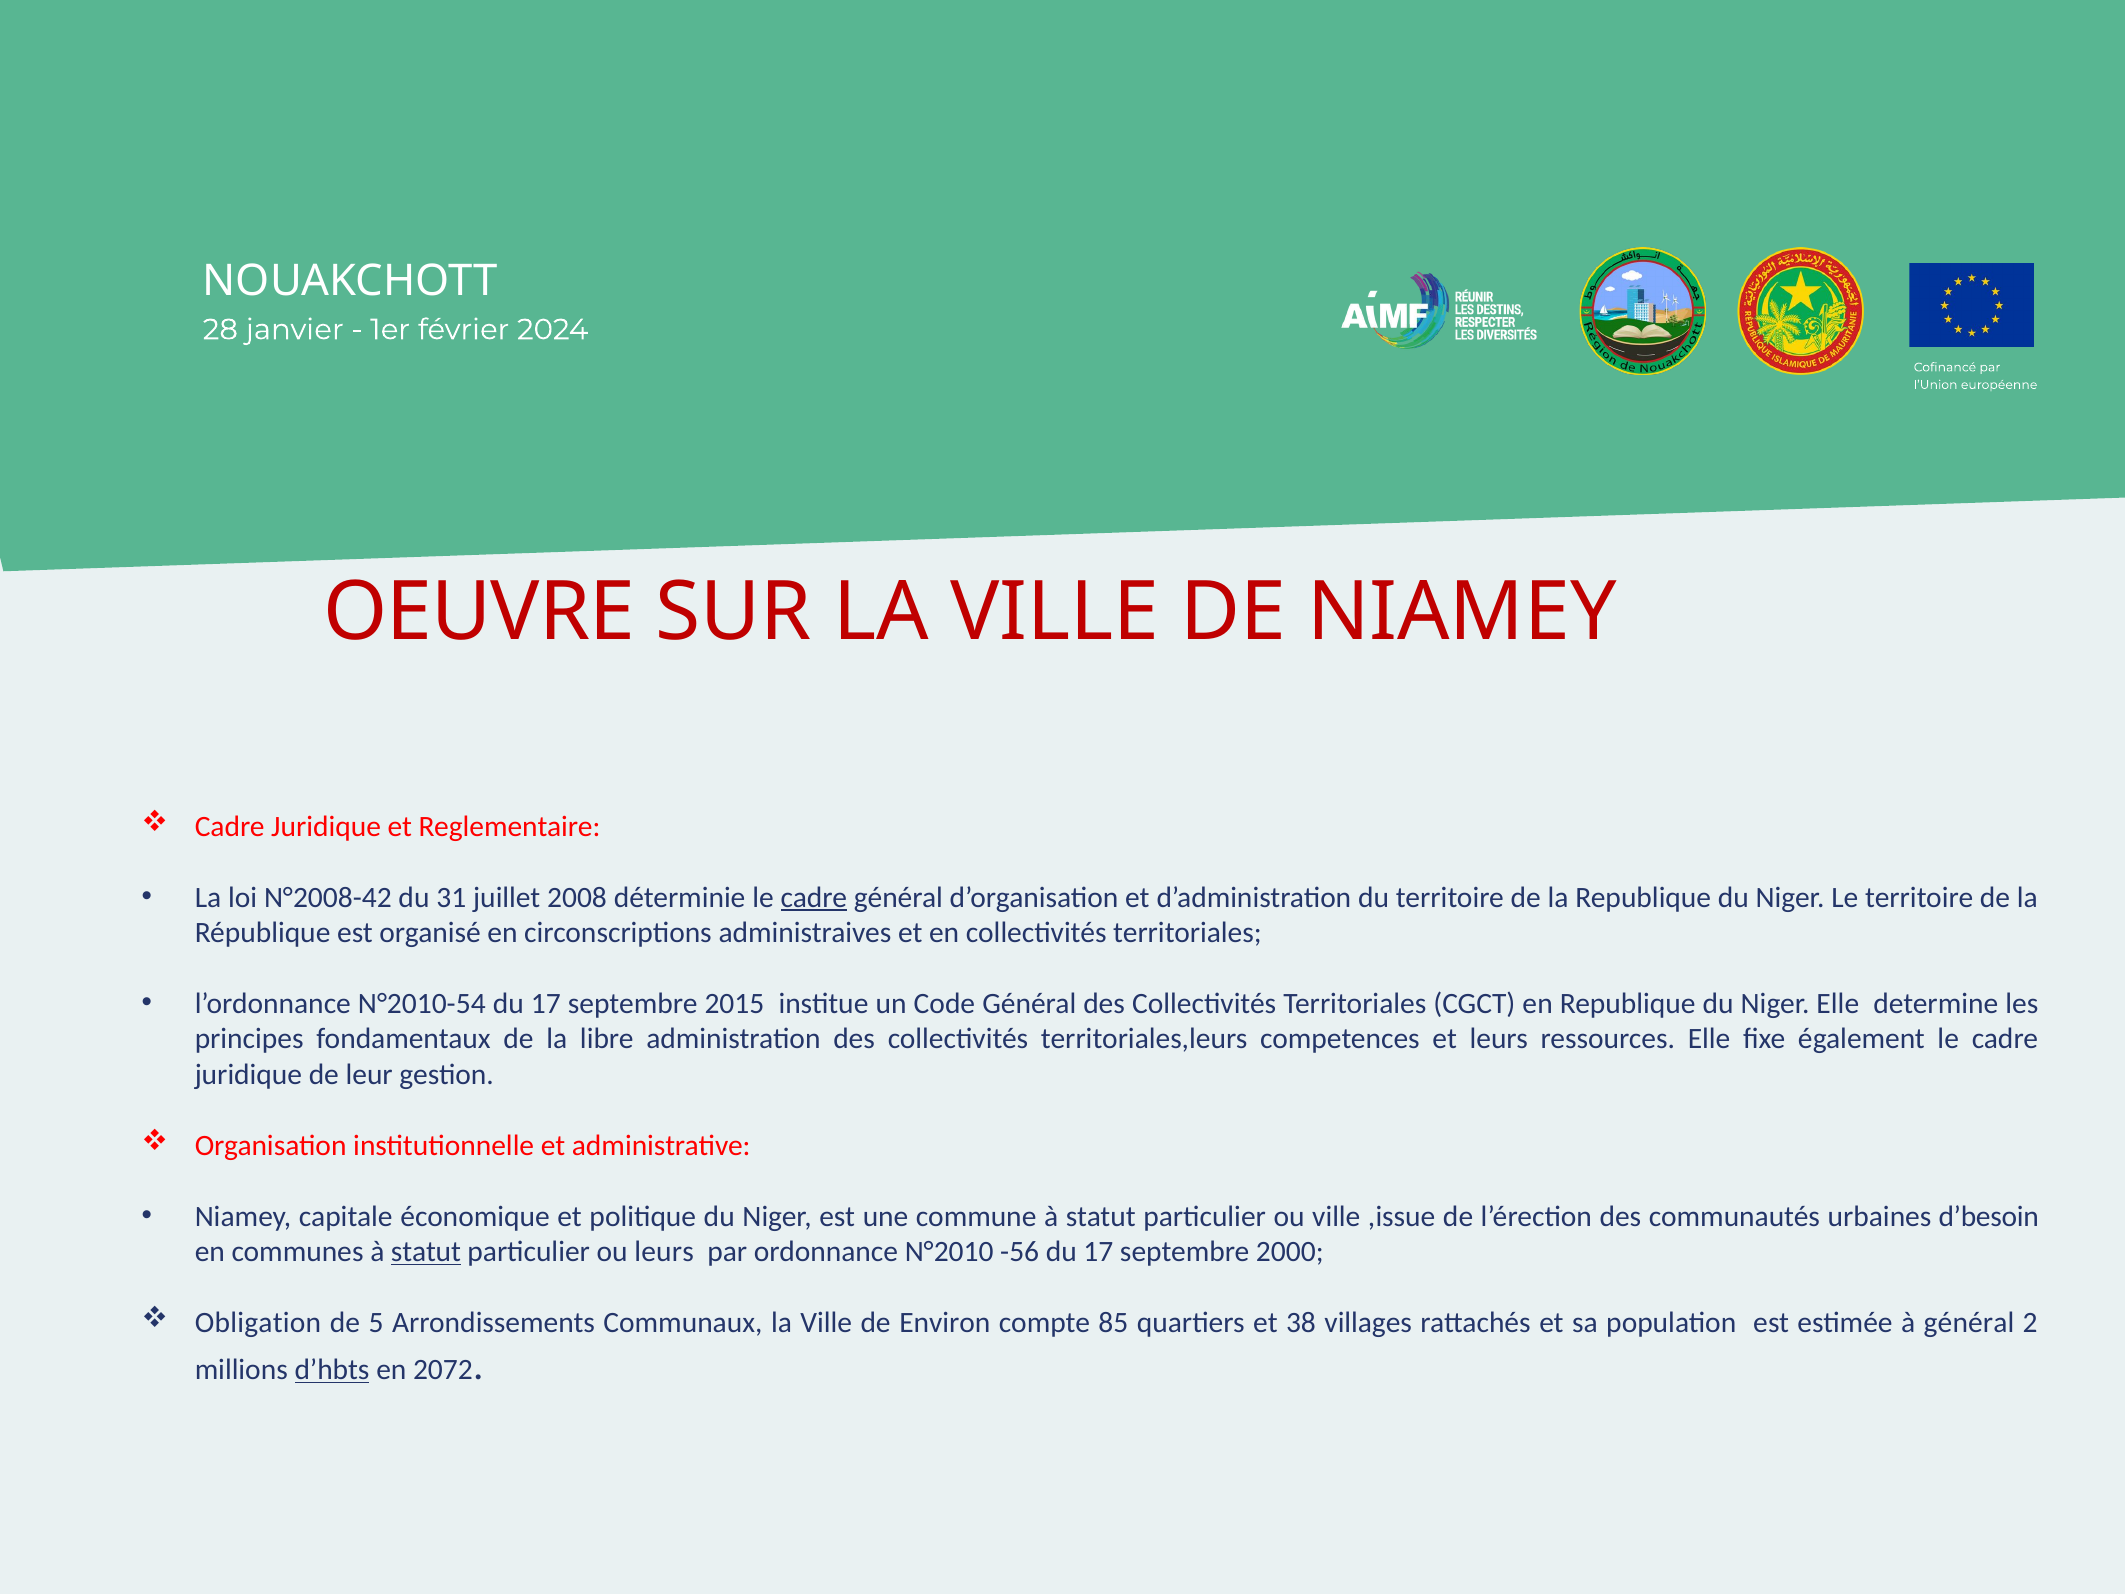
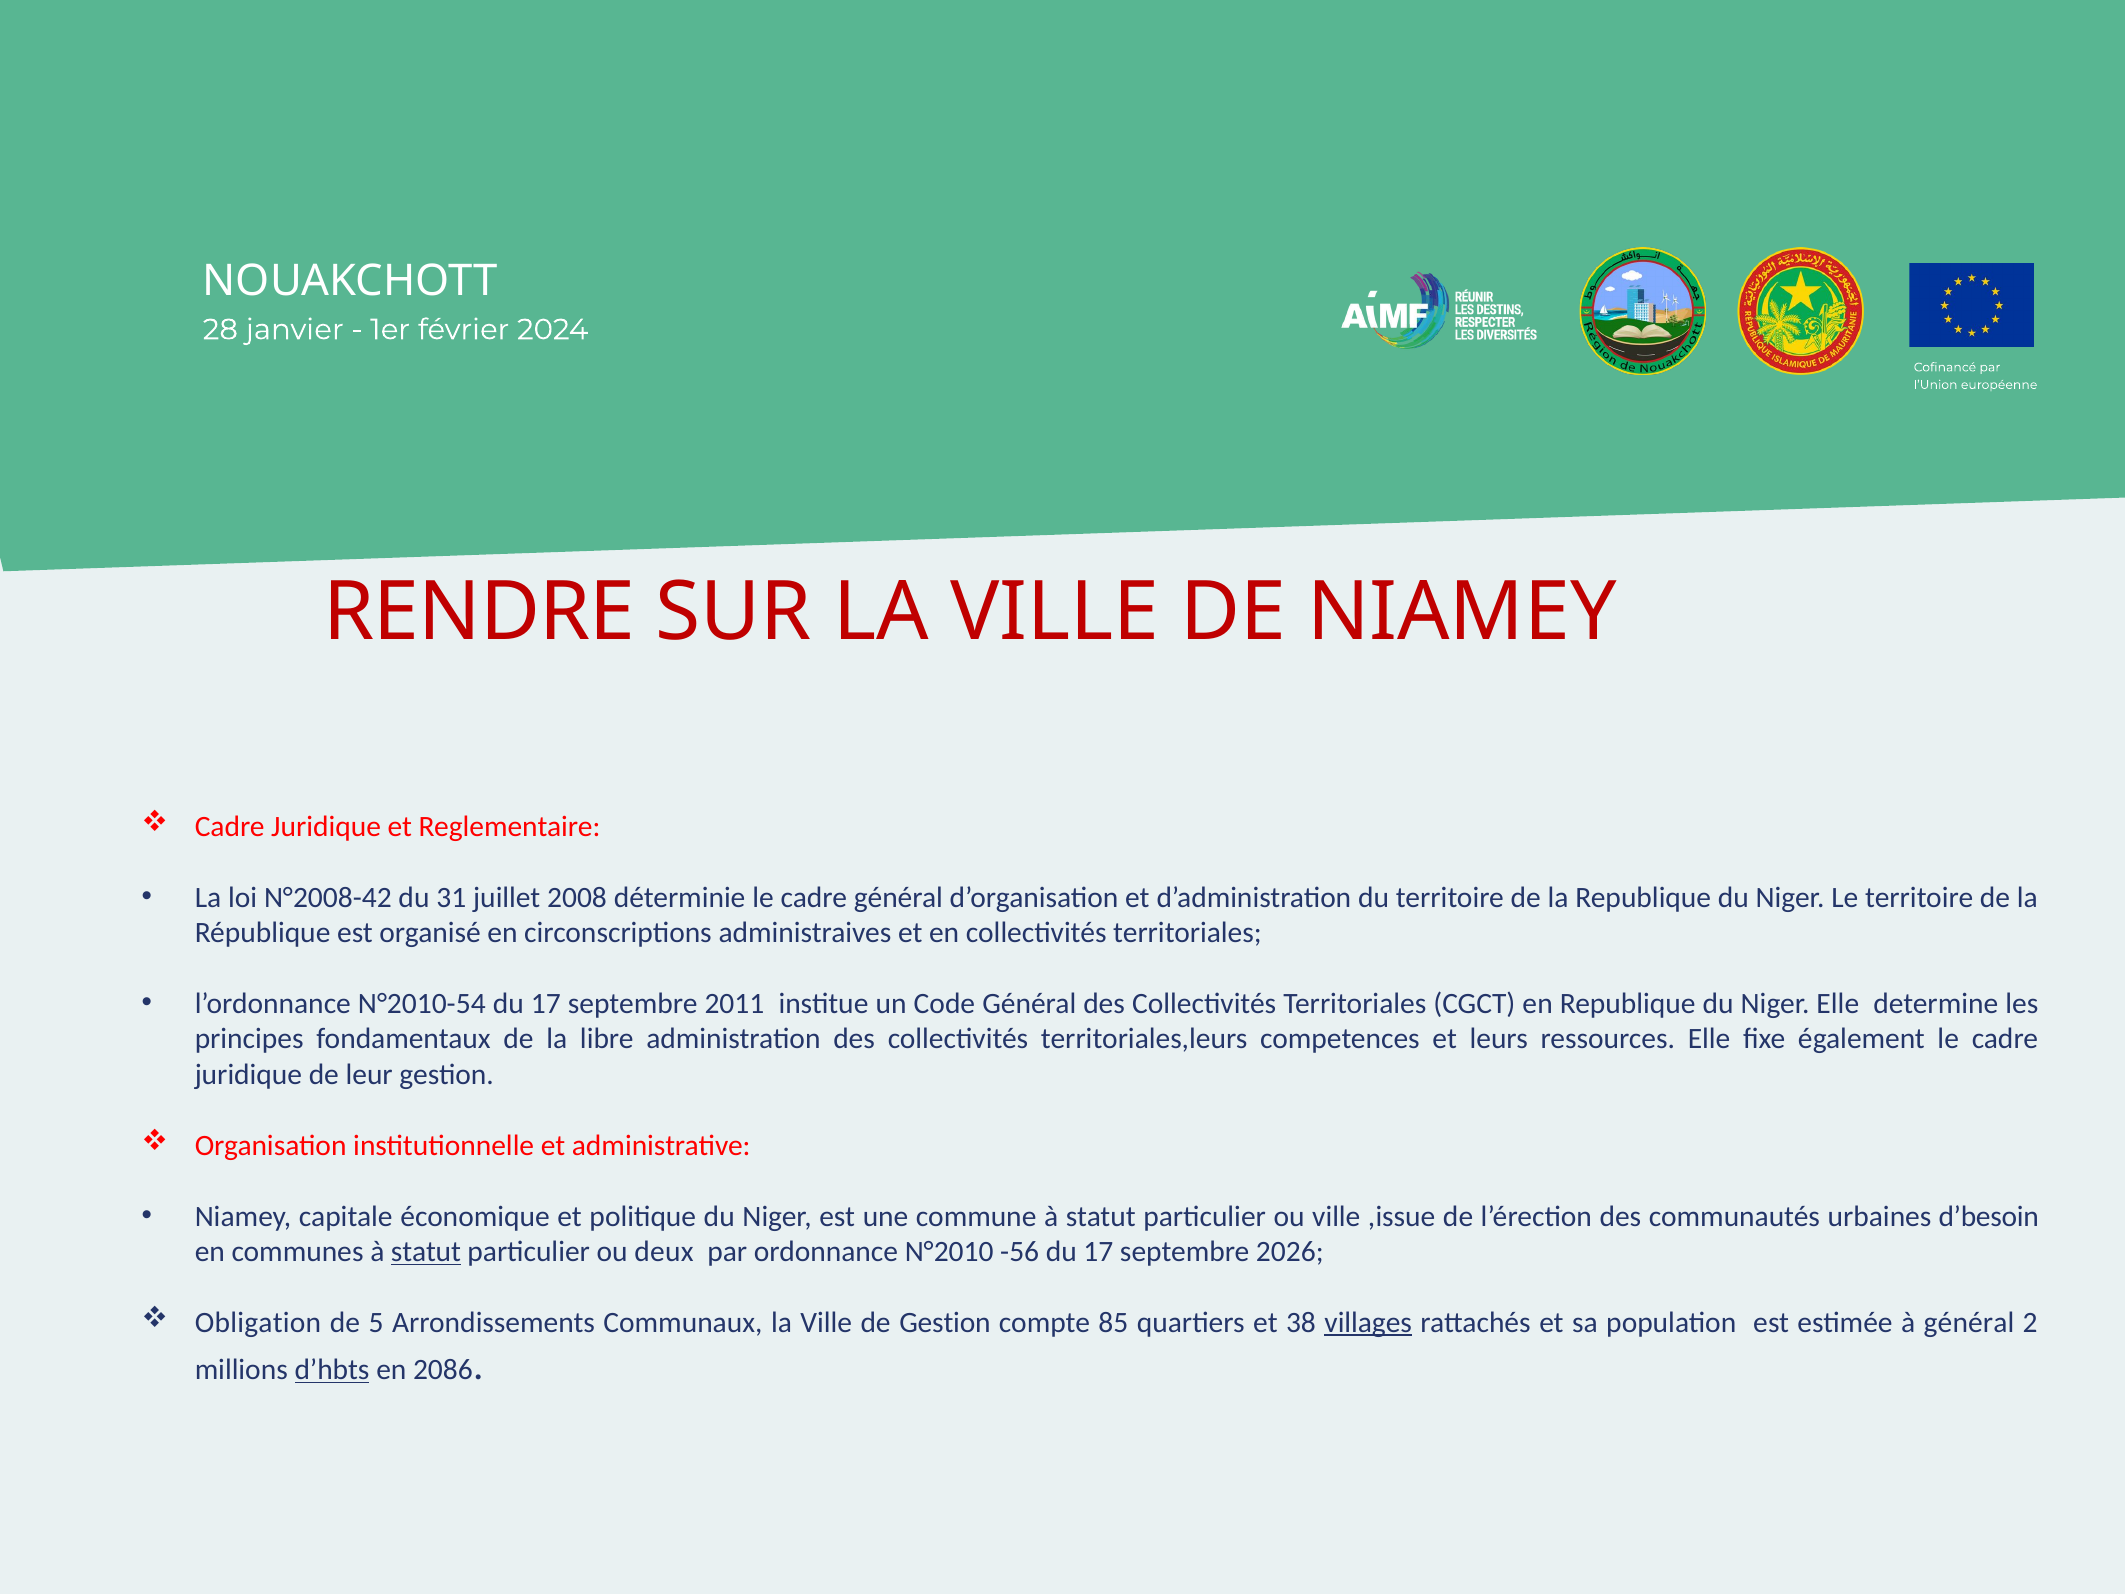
OEUVRE: OEUVRE -> RENDRE (479, 613)
cadre underline: present -> none (814, 897)
2015: 2015 -> 2011 (734, 1004)
ou leurs: leurs -> deux (664, 1252)
2000: 2000 -> 2026 (1290, 1252)
de Environ: Environ -> Gestion (945, 1322)
villages underline: none -> present (1368, 1322)
2072: 2072 -> 2086 (443, 1370)
